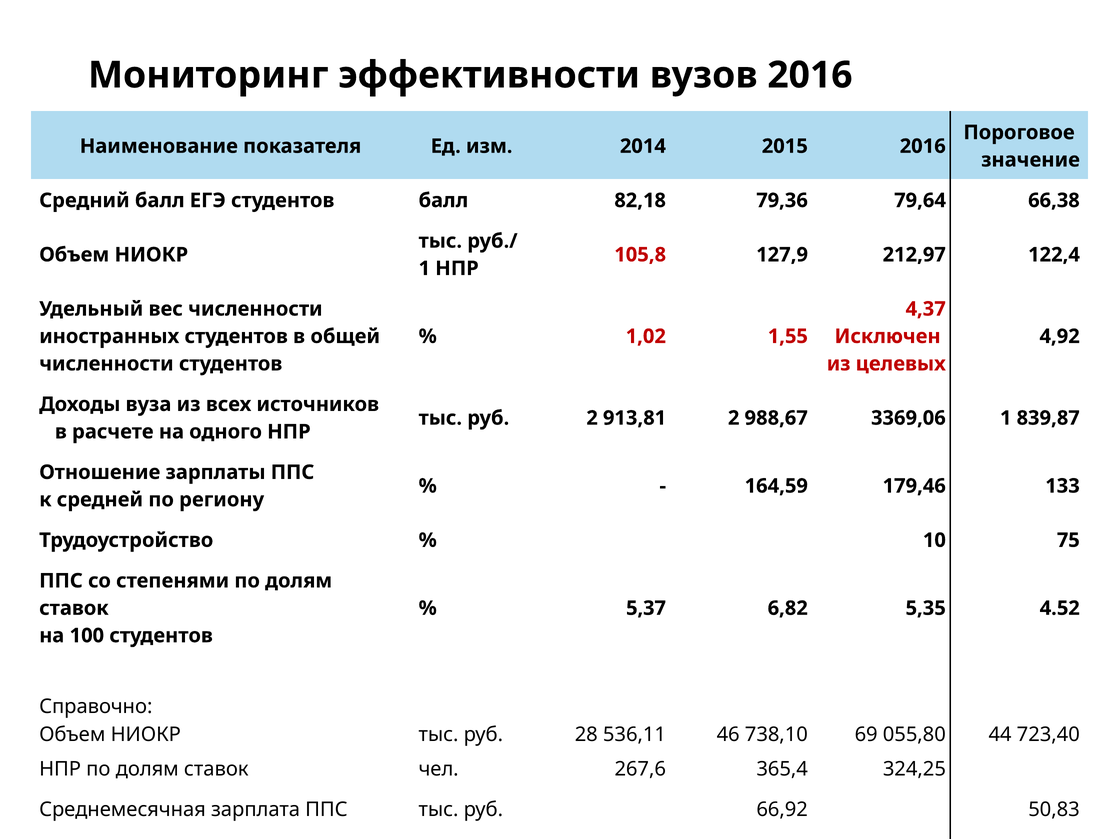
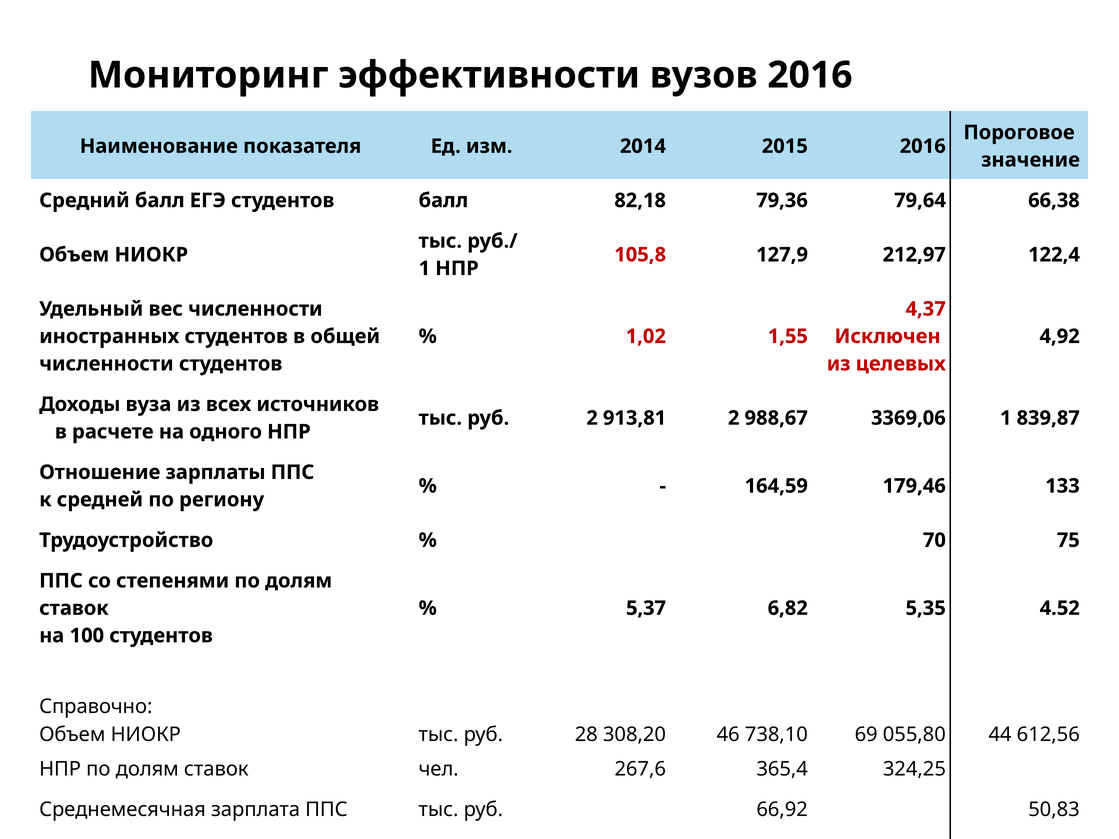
10: 10 -> 70 (934, 540)
536,11: 536,11 -> 308,20 (634, 735)
723,40: 723,40 -> 612,56 (1048, 735)
